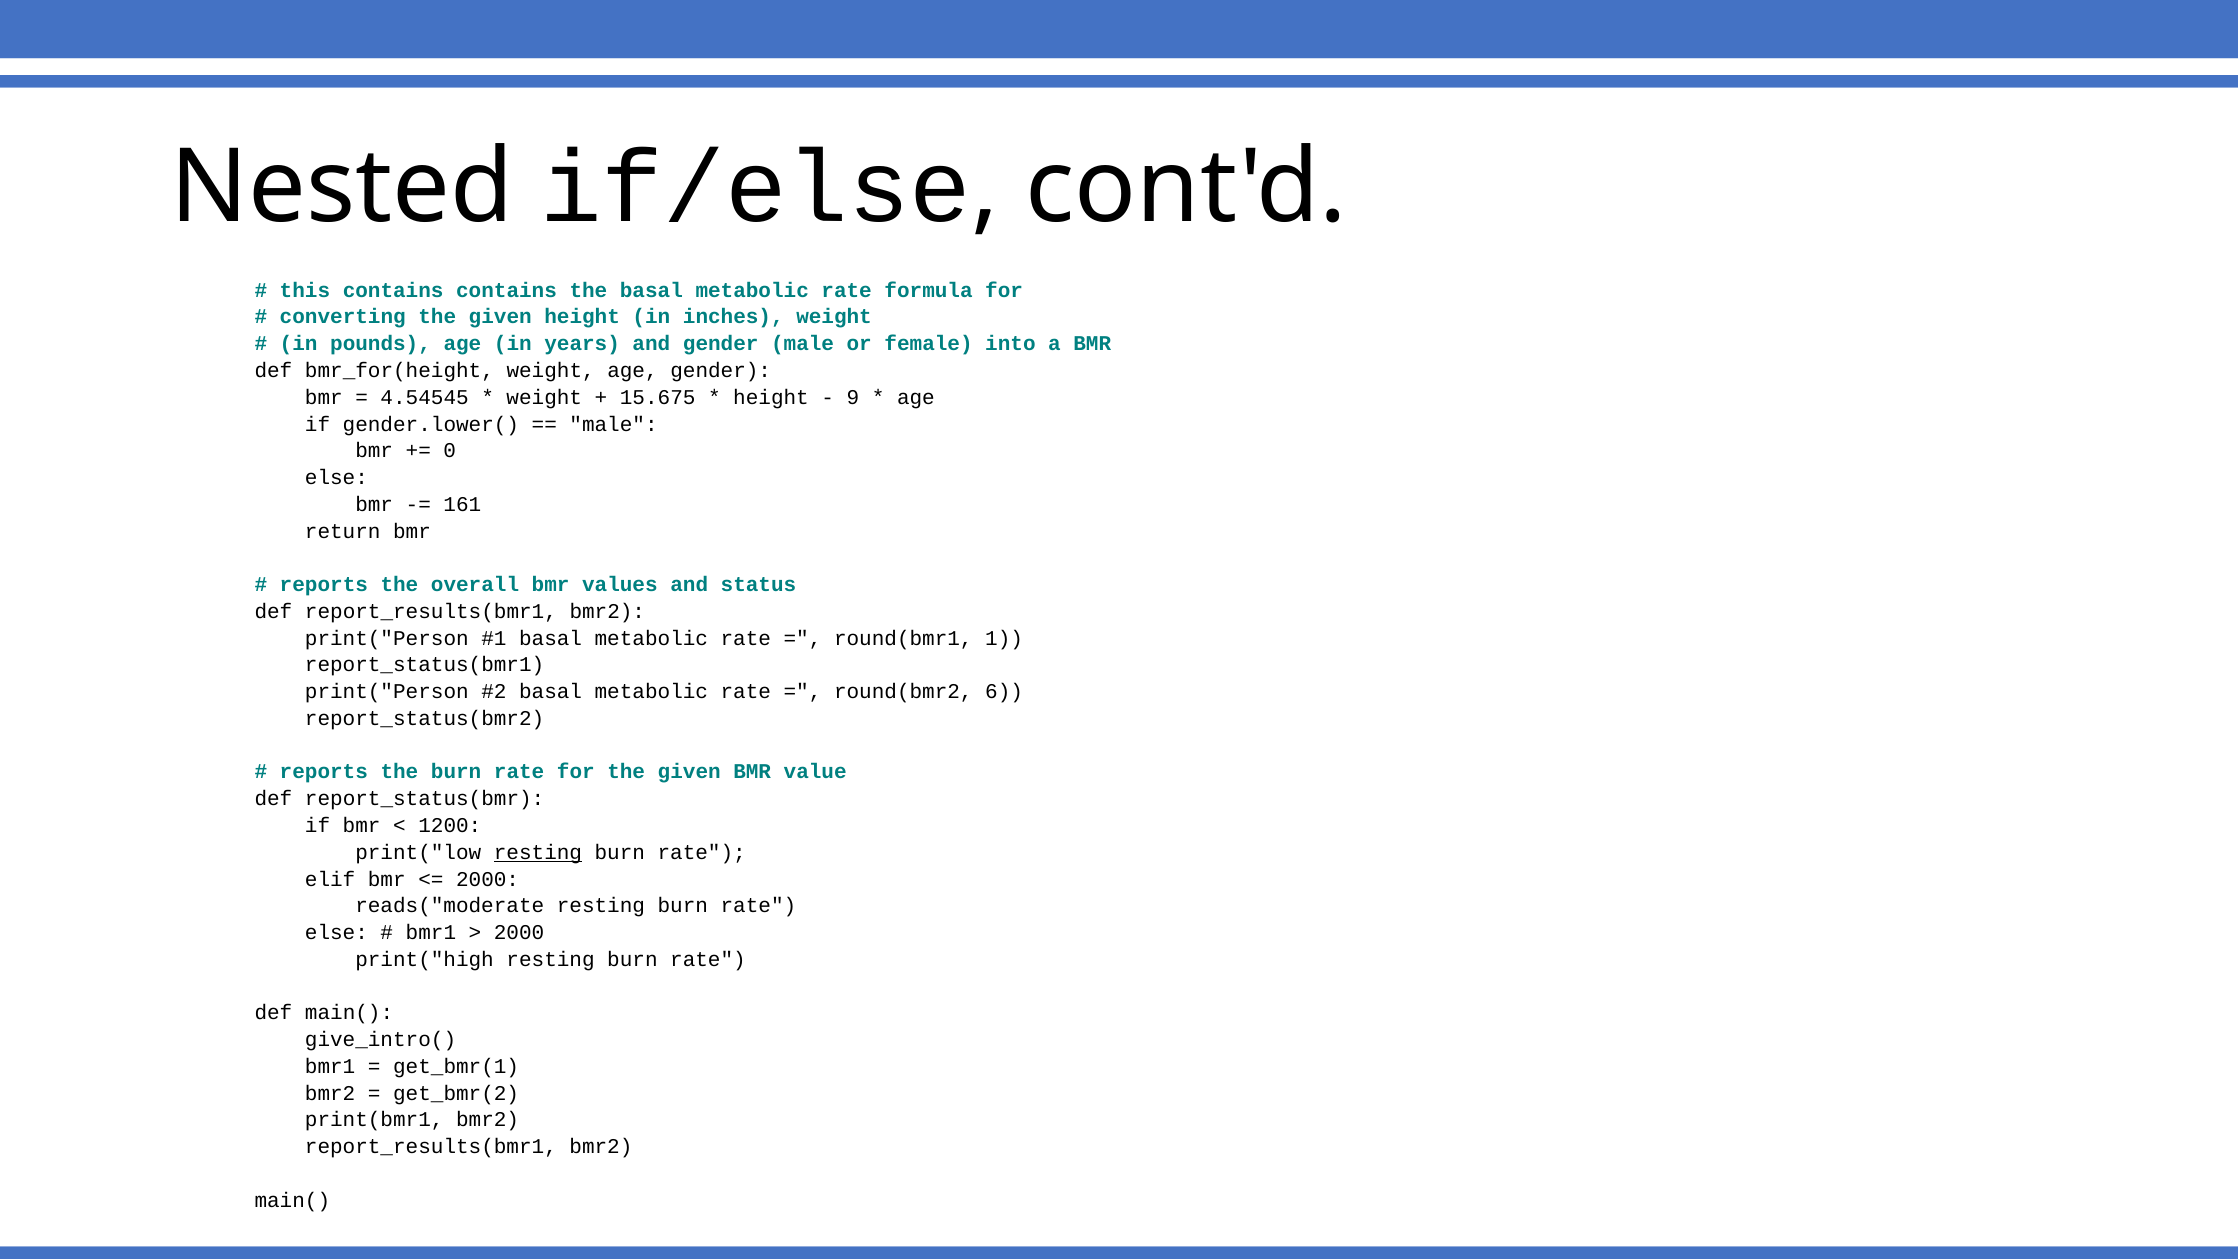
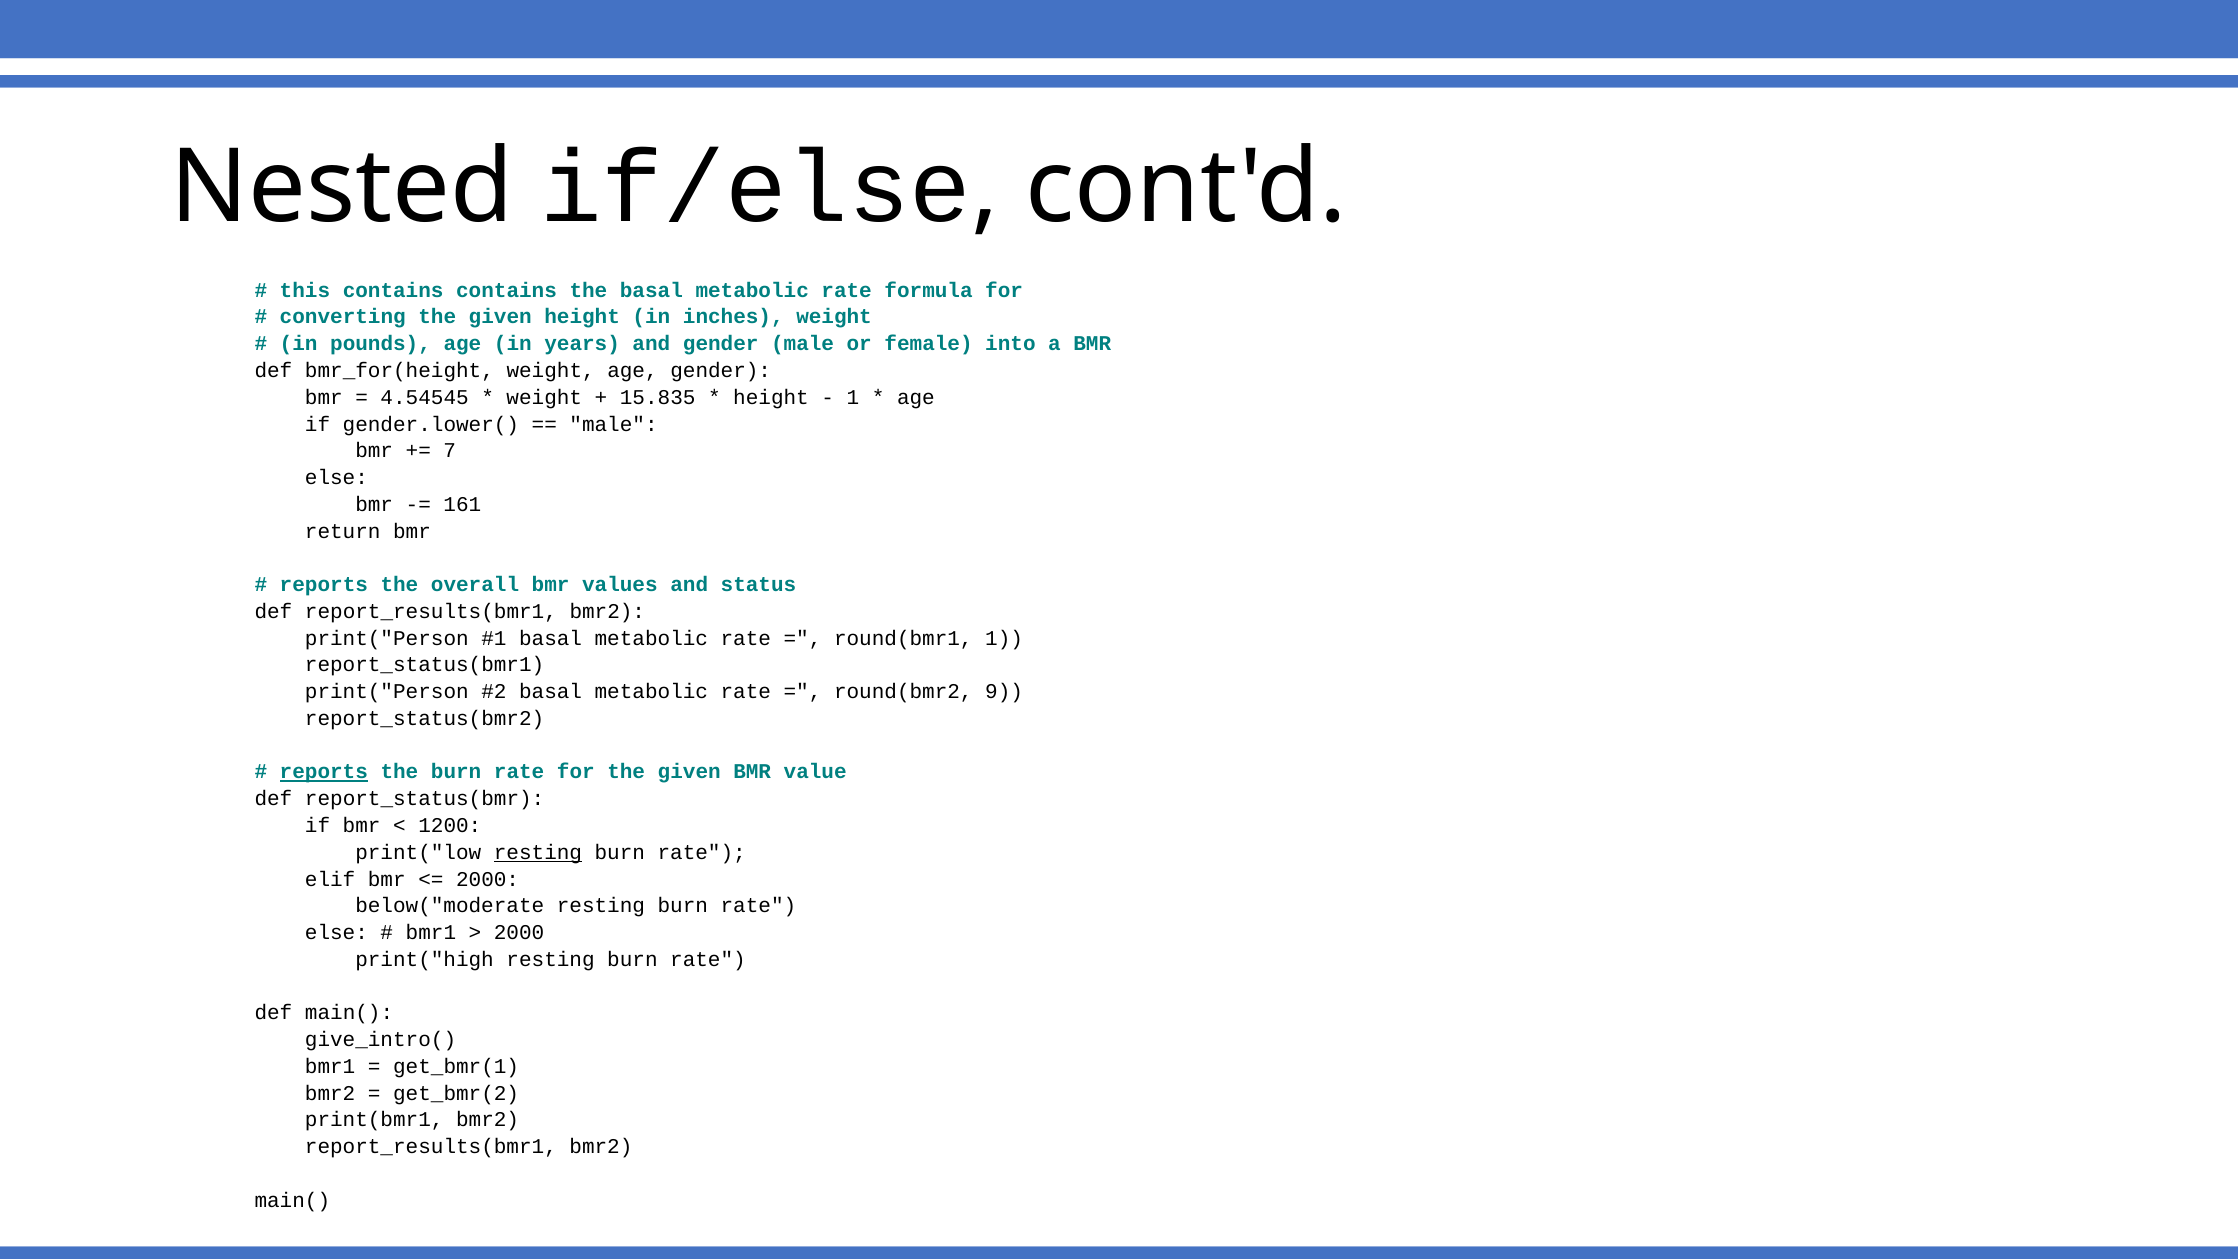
15.675: 15.675 -> 15.835 (658, 397)
9: 9 -> 1 (853, 397)
0: 0 -> 7 (450, 451)
6: 6 -> 9 (1004, 692)
reports underline: none -> present (324, 772)
reads("moderate: reads("moderate -> below("moderate (450, 906)
